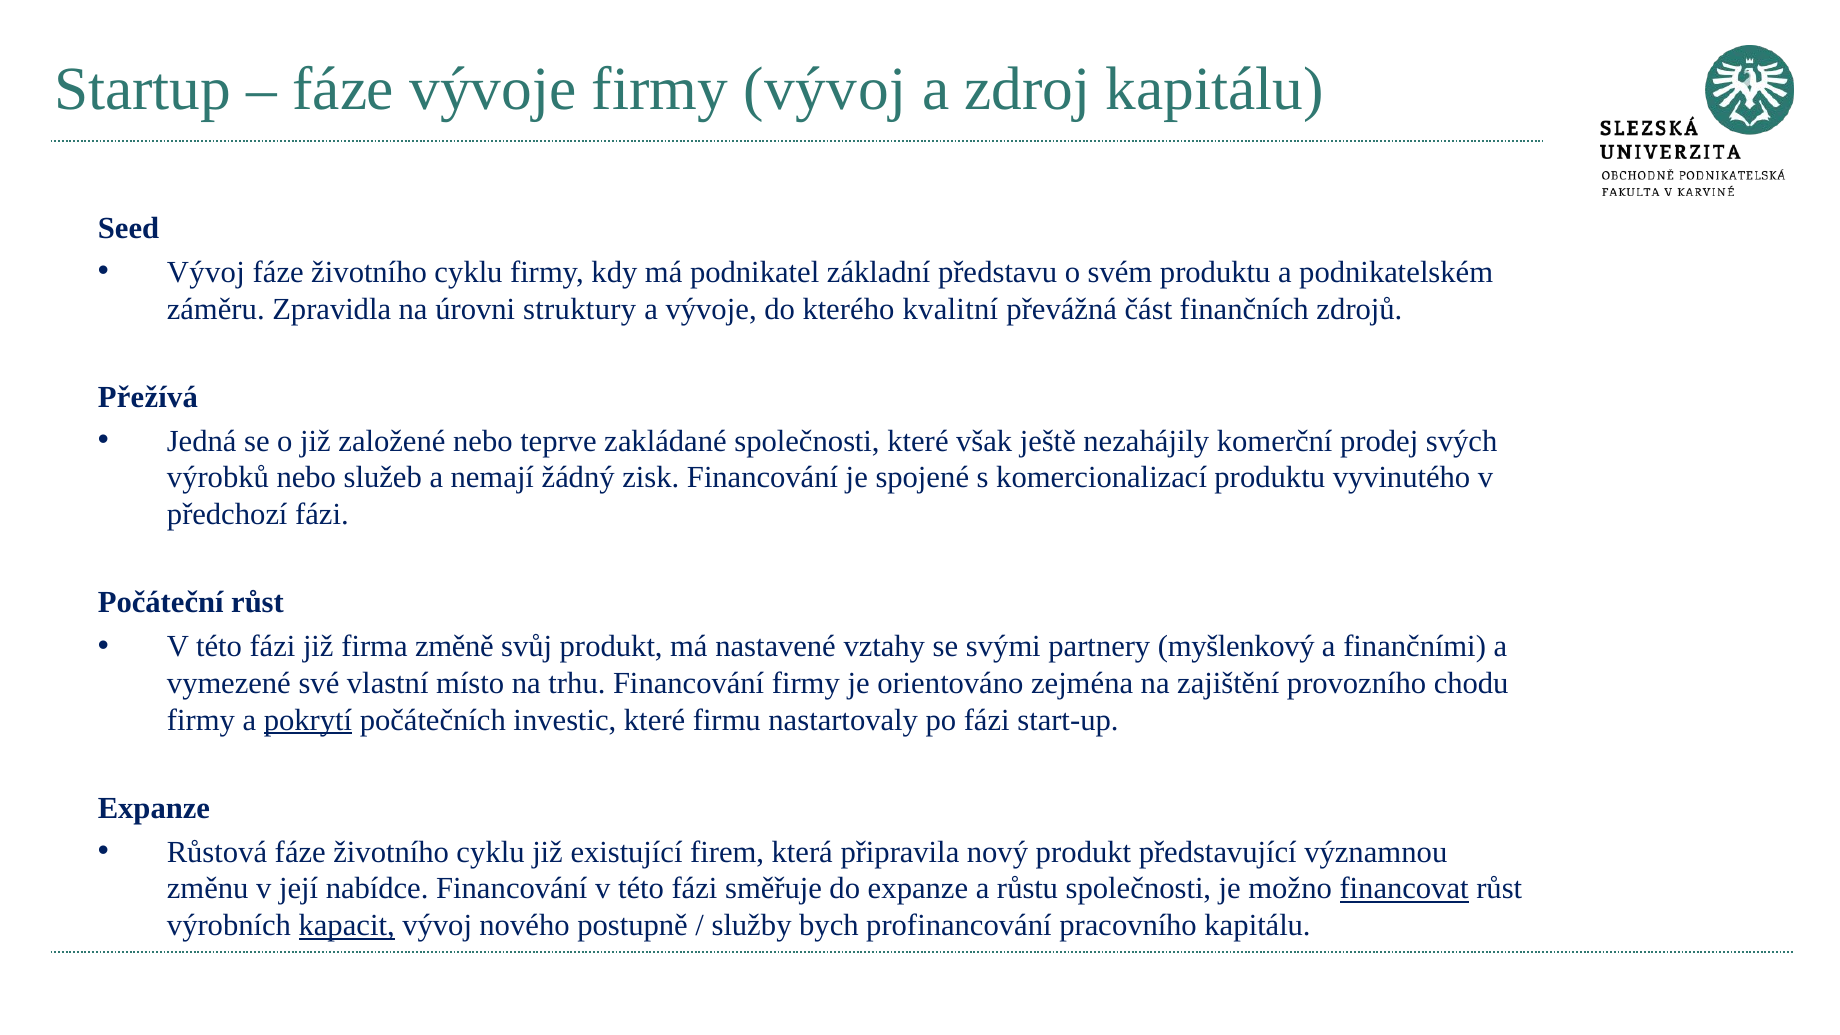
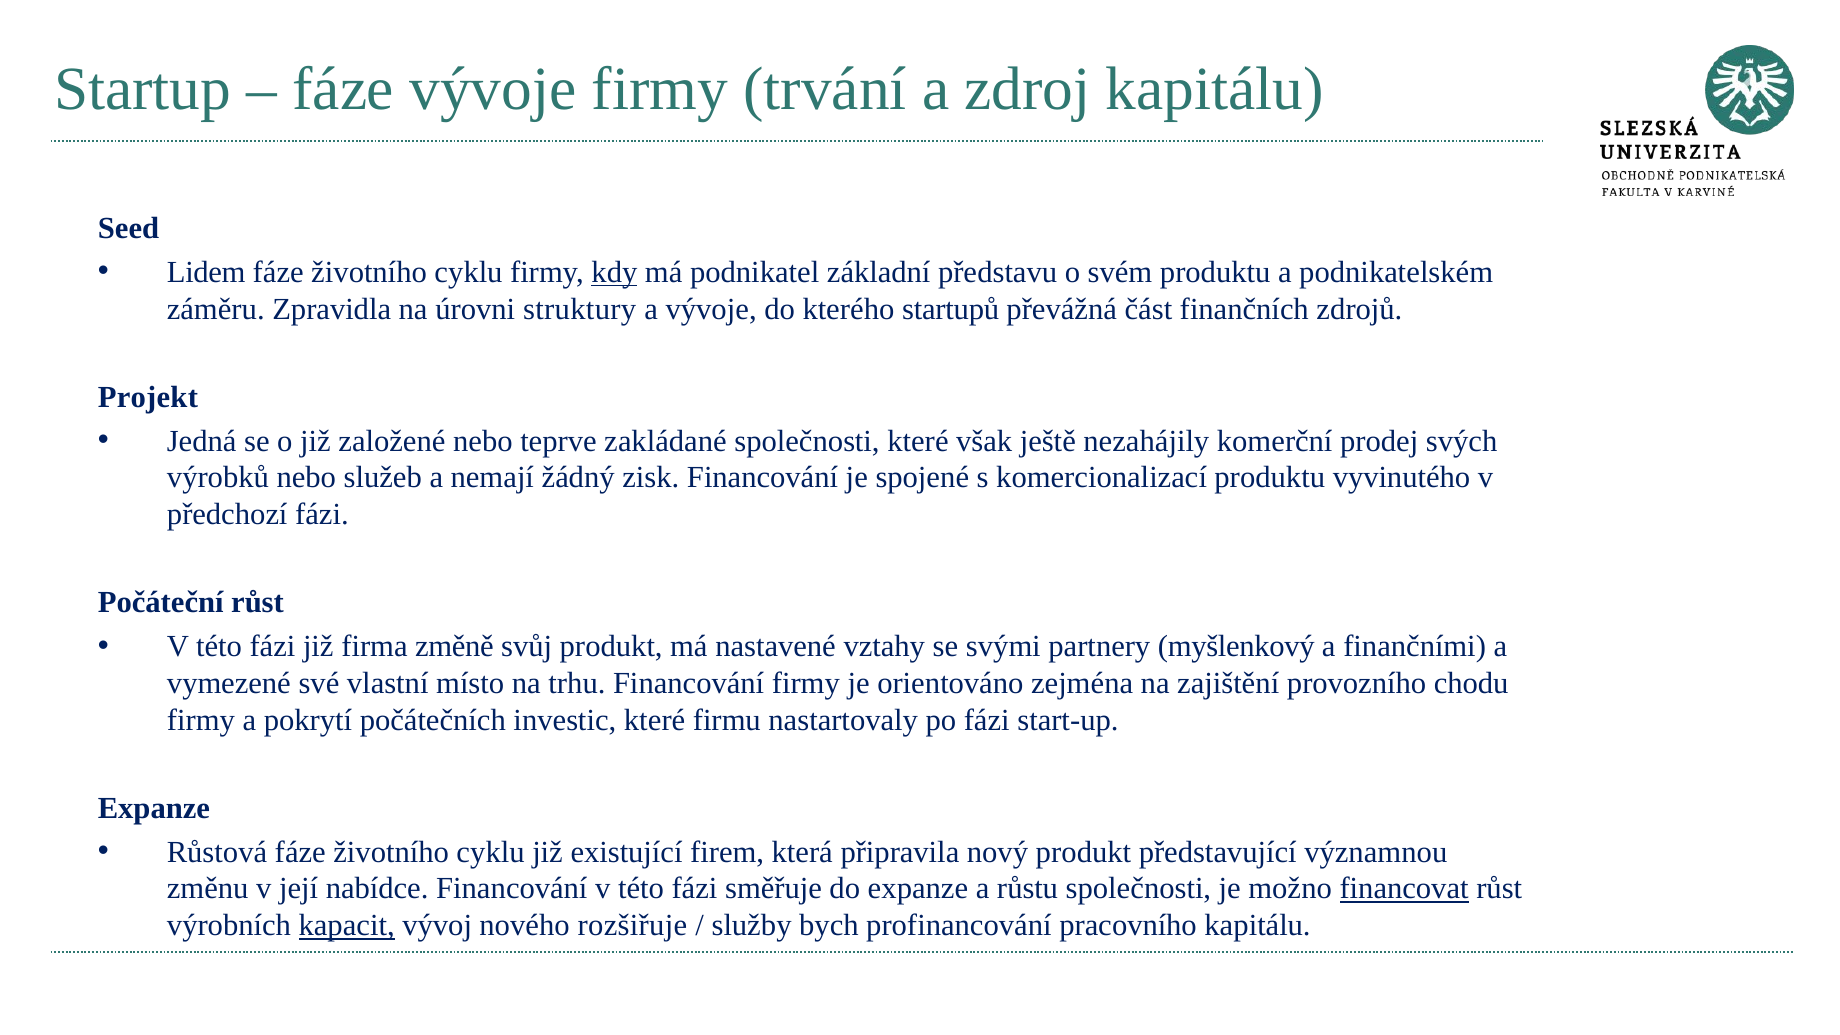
firmy vývoj: vývoj -> trvání (825, 90)
Vývoj: Vývoj -> Lidem (206, 272)
kdy underline: none -> present (614, 272)
kvalitní: kvalitní -> startupů (951, 309)
Přežívá: Přežívá -> Projekt (148, 397)
pokrytí underline: present -> none (308, 720)
postupně: postupně -> rozšiřuje (632, 926)
